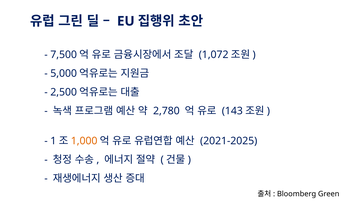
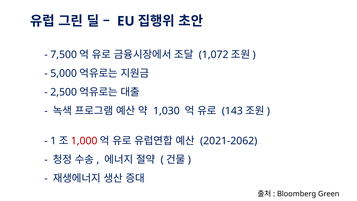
2,780: 2,780 -> 1,030 (166, 111)
1,000 colour: orange -> red (84, 141)
2021-2025: 2021-2025 -> 2021-2062 (229, 141)
